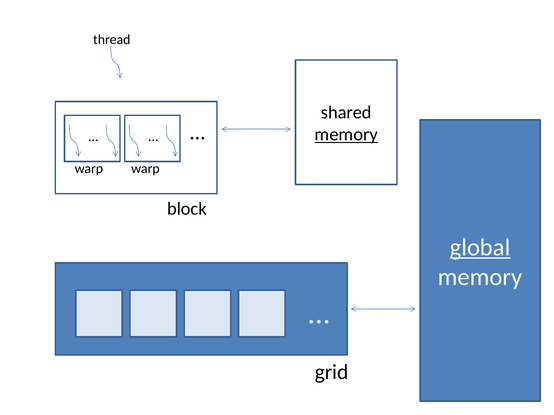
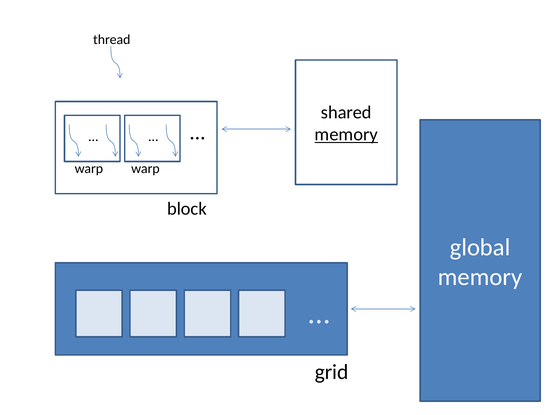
global underline: present -> none (480, 248)
